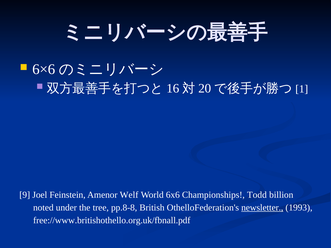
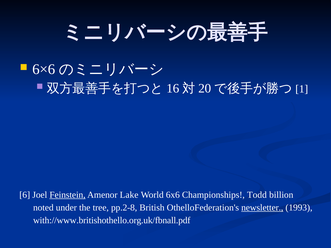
9: 9 -> 6 (25, 195)
Feinstein underline: none -> present (68, 195)
Welf: Welf -> Lake (129, 195)
pp.8-8: pp.8-8 -> pp.2-8 (124, 208)
free://www.britishothello.org.uk/fbnall.pdf: free://www.britishothello.org.uk/fbnall.pdf -> with://www.britishothello.org.uk/fbnall.pdf (112, 221)
